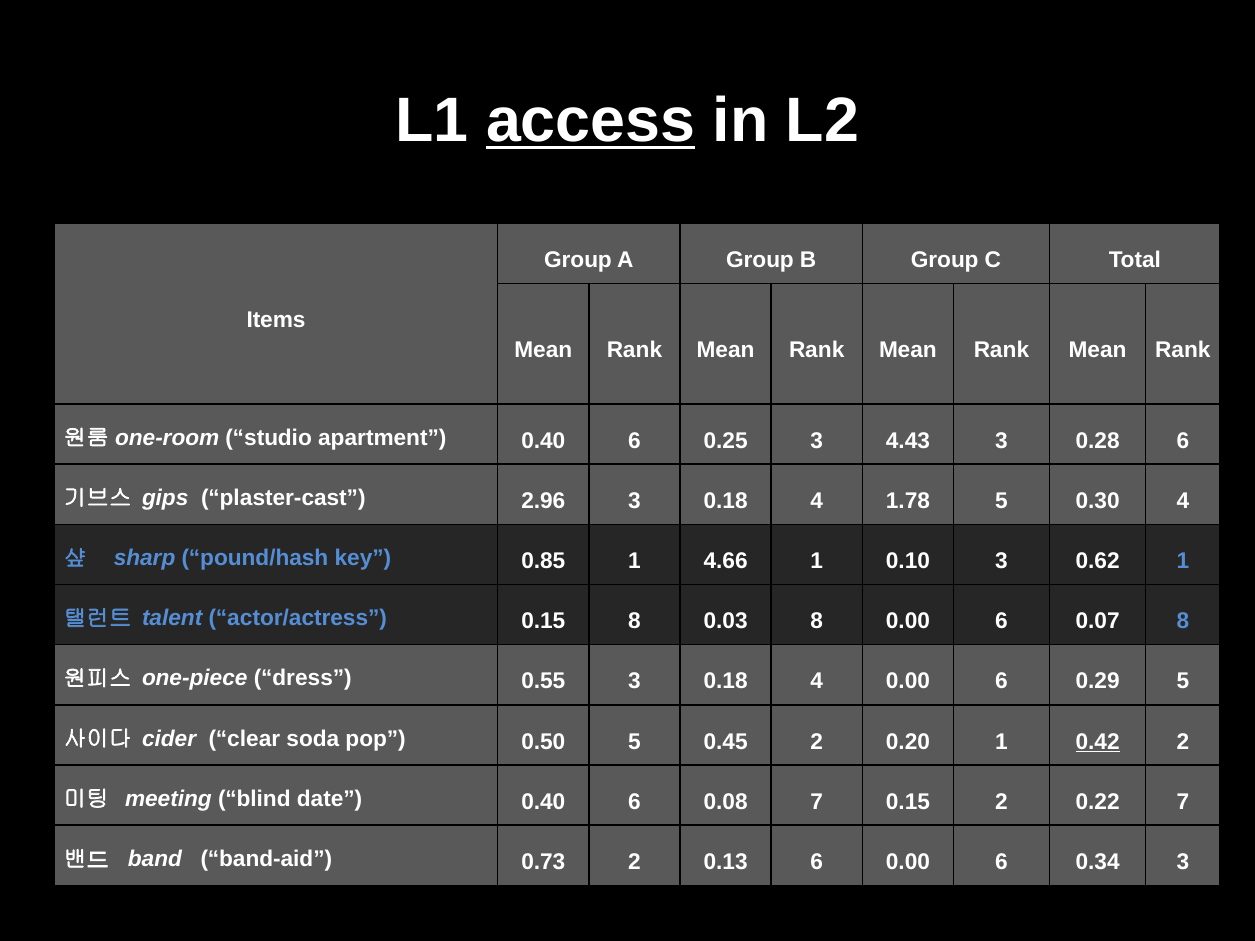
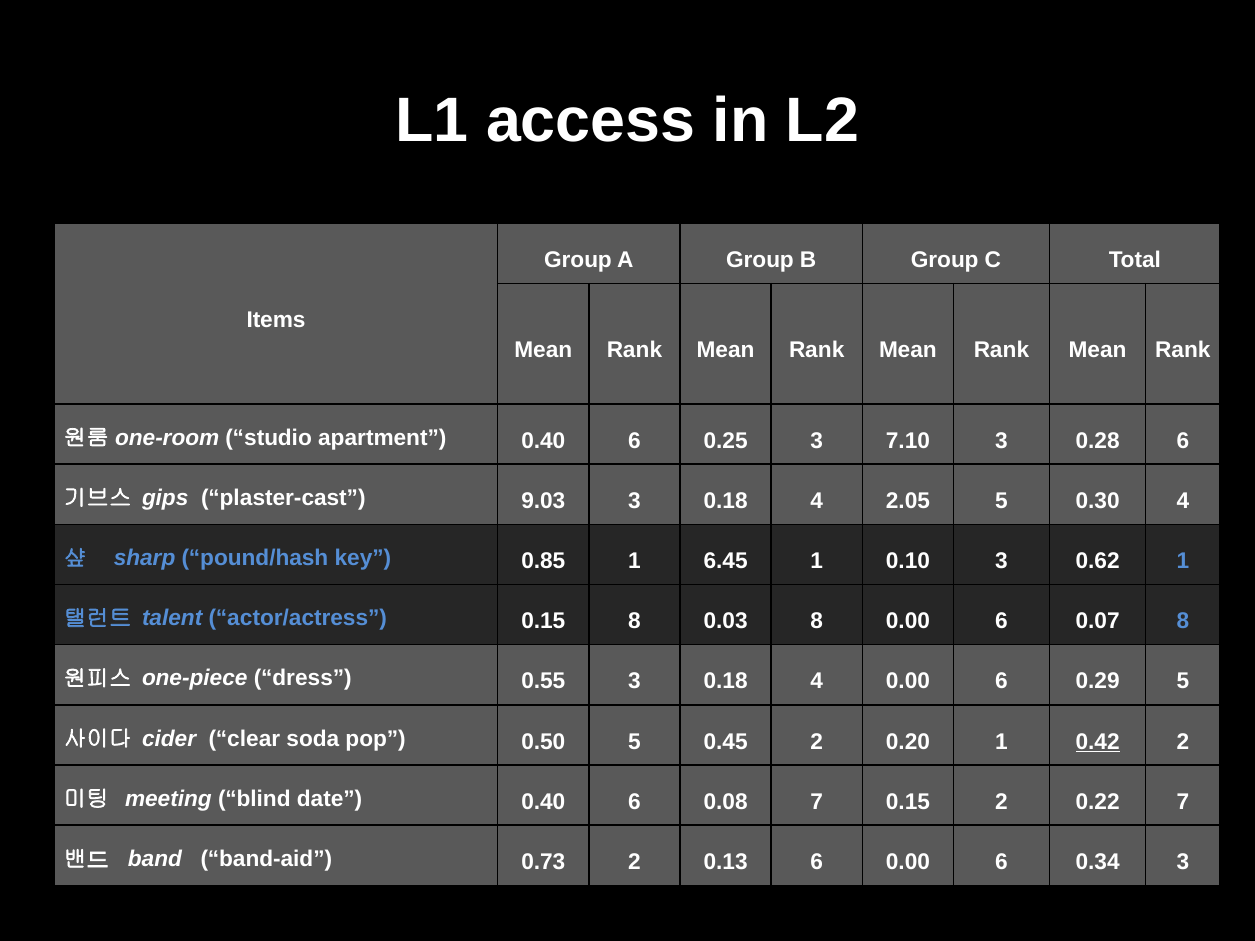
access underline: present -> none (591, 121)
4.43: 4.43 -> 7.10 (908, 441)
2.96: 2.96 -> 9.03 (543, 501)
1.78: 1.78 -> 2.05 (908, 501)
4.66: 4.66 -> 6.45 (726, 561)
